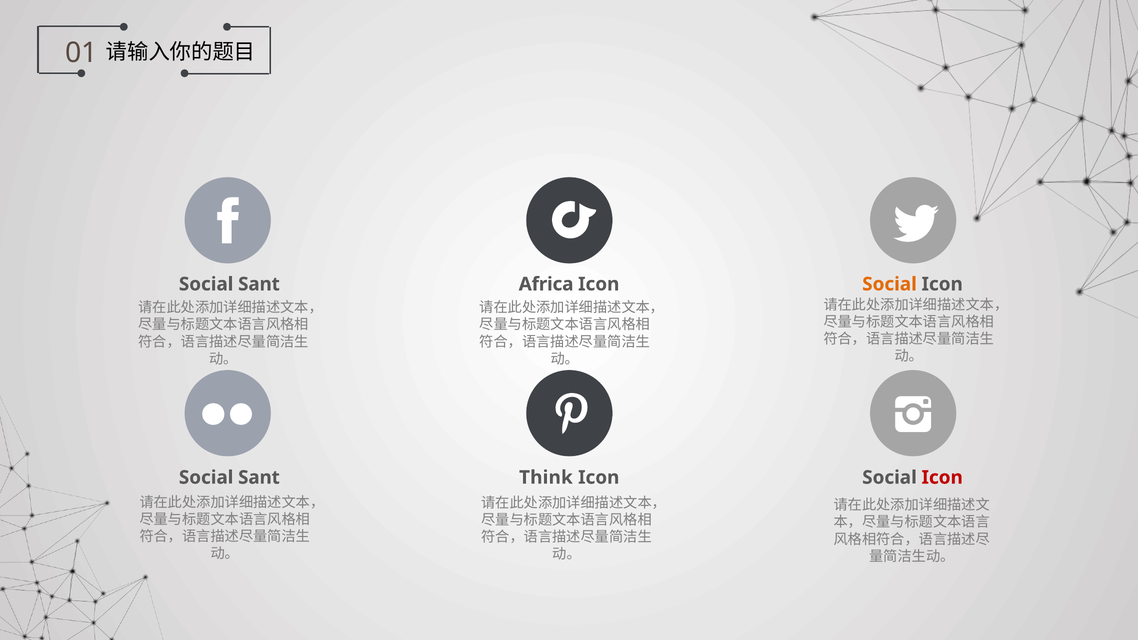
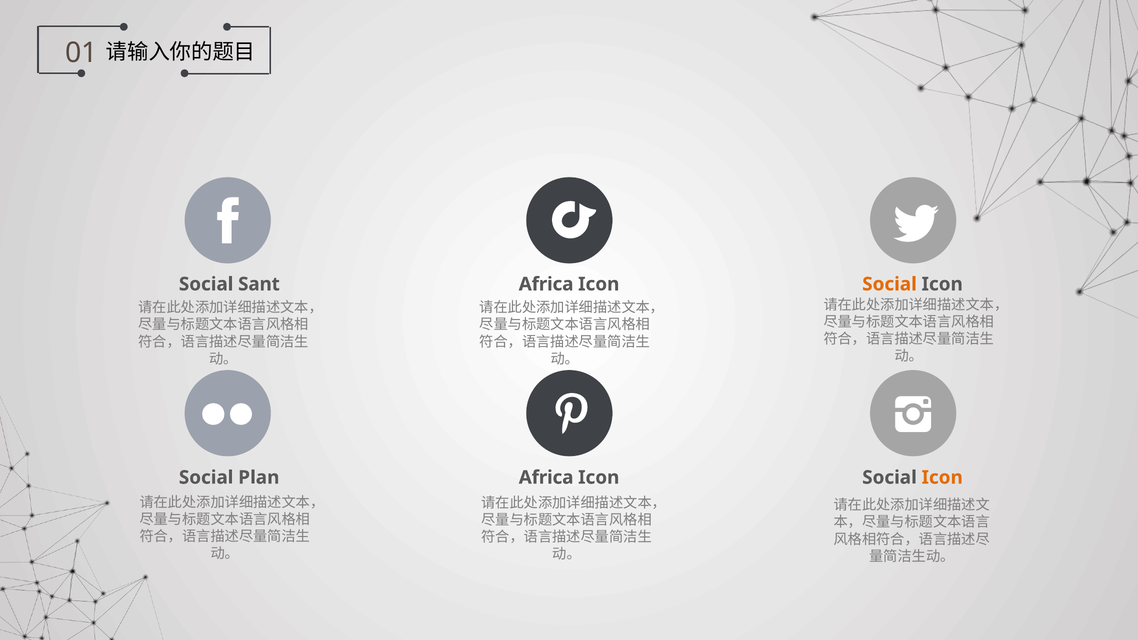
Sant: Sant -> Plan (259, 478)
Think: Think -> Africa (546, 478)
Icon colour: red -> orange (942, 478)
